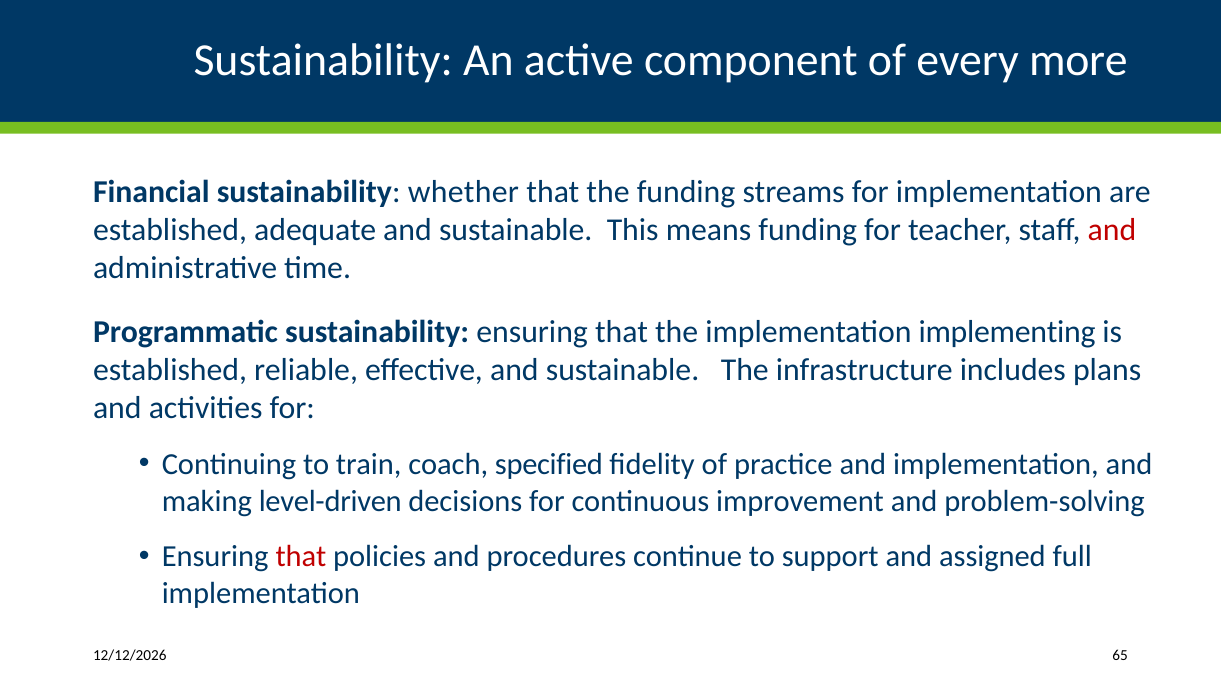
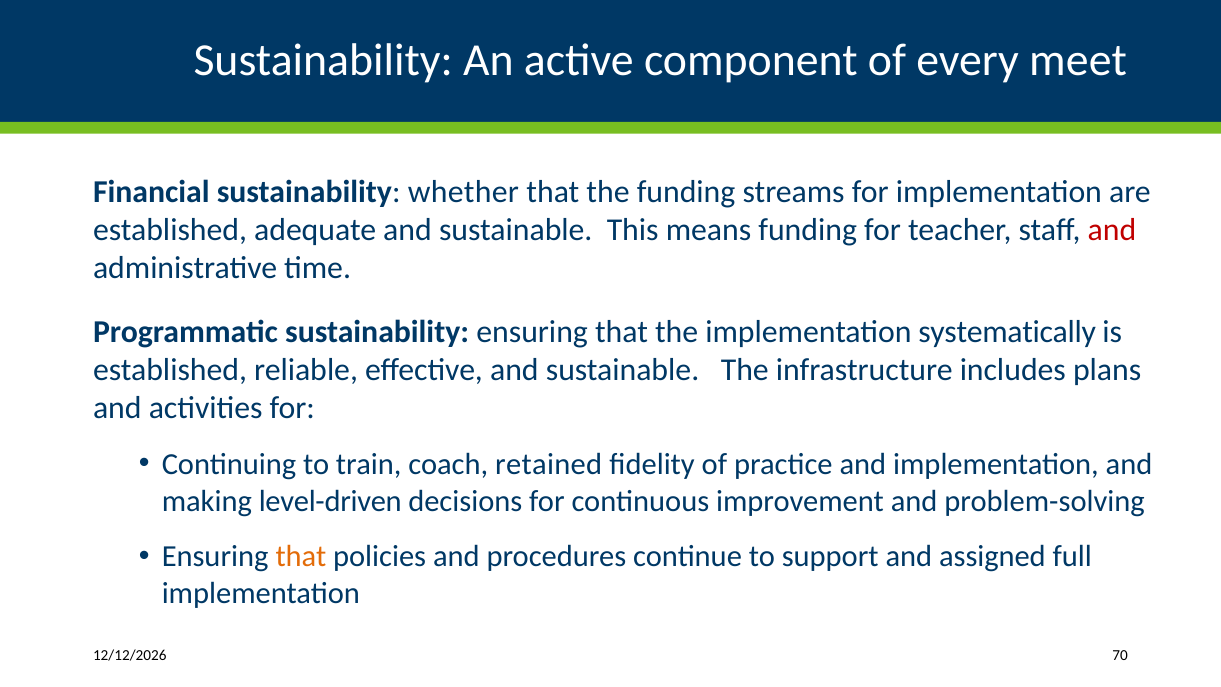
more: more -> meet (1078, 61)
implementing: implementing -> systematically (1007, 332)
specified: specified -> retained (549, 464)
that colour: red -> orange (301, 557)
65: 65 -> 70 (1120, 656)
